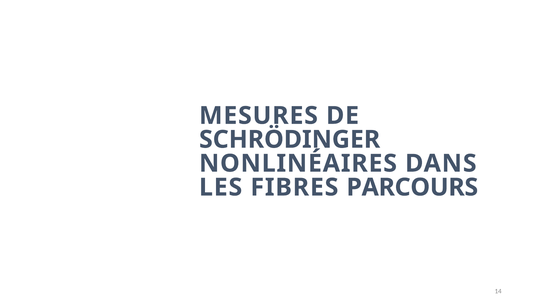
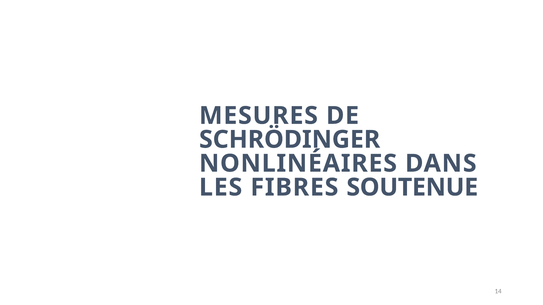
PARCOURS: PARCOURS -> SOUTENUE (412, 188)
